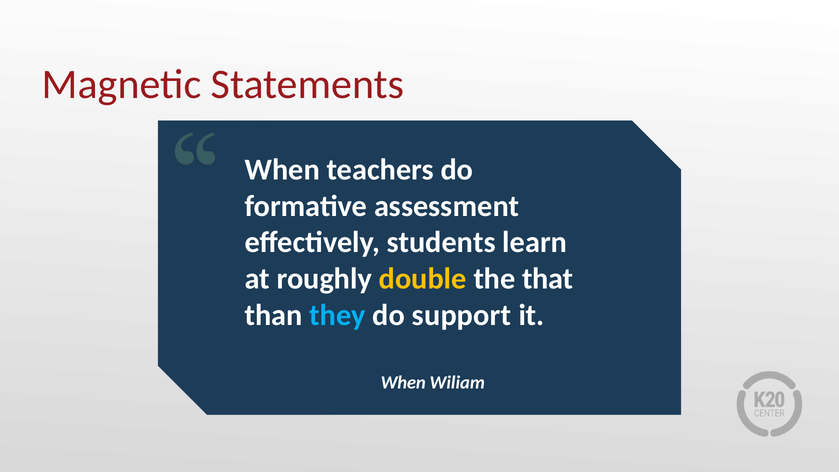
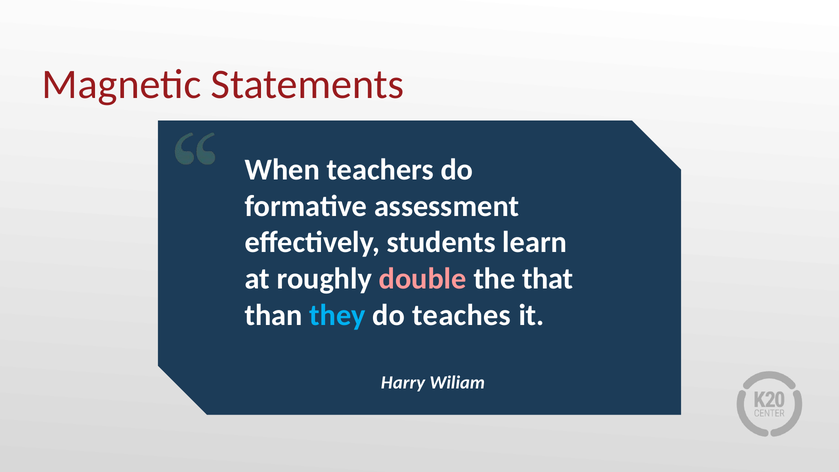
double colour: yellow -> pink (423, 279)
support: support -> teaches (462, 315)
When: When -> Harry (403, 383)
